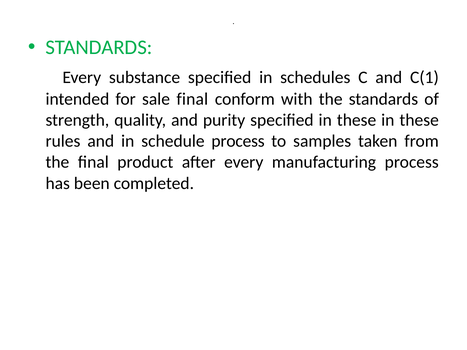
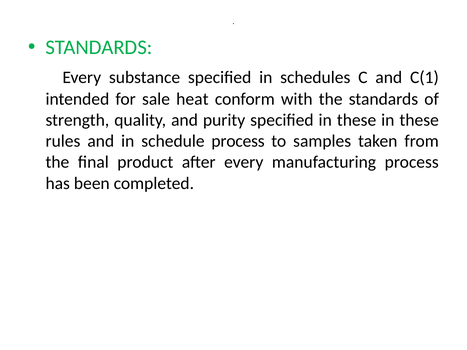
sale final: final -> heat (192, 99)
